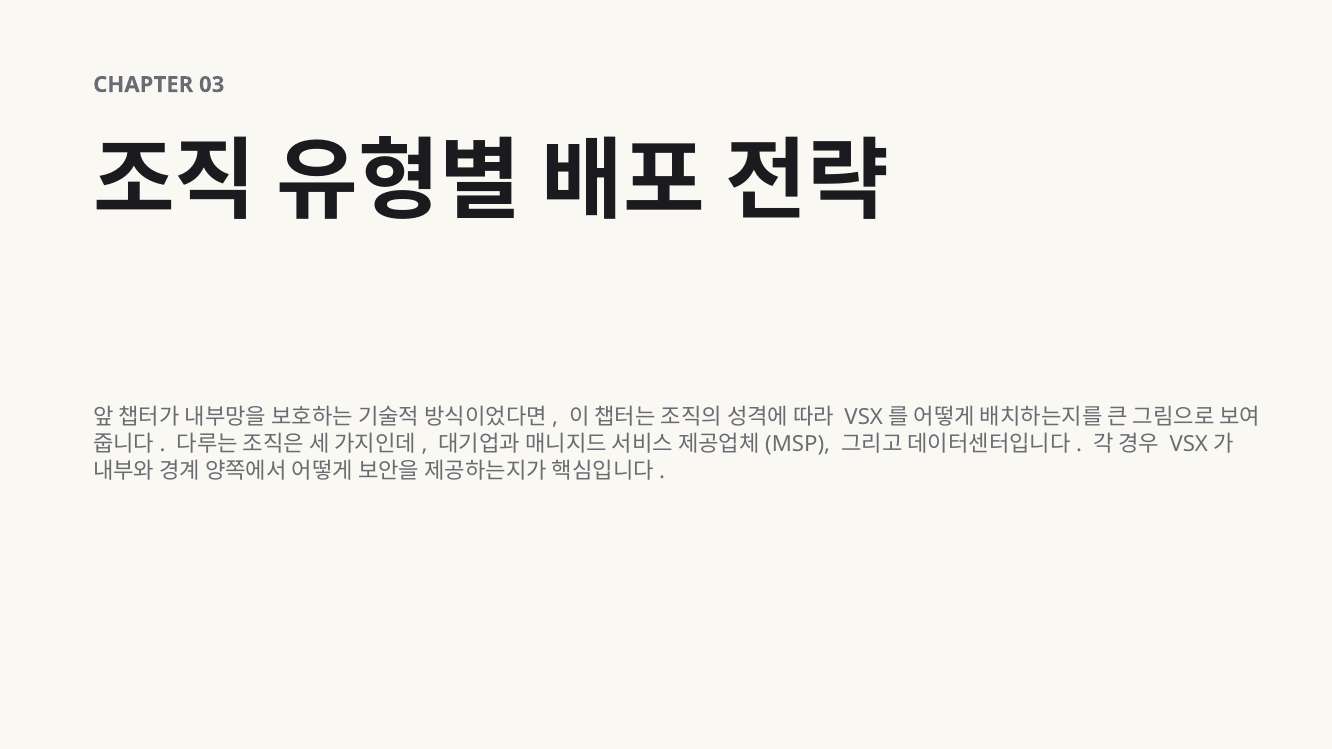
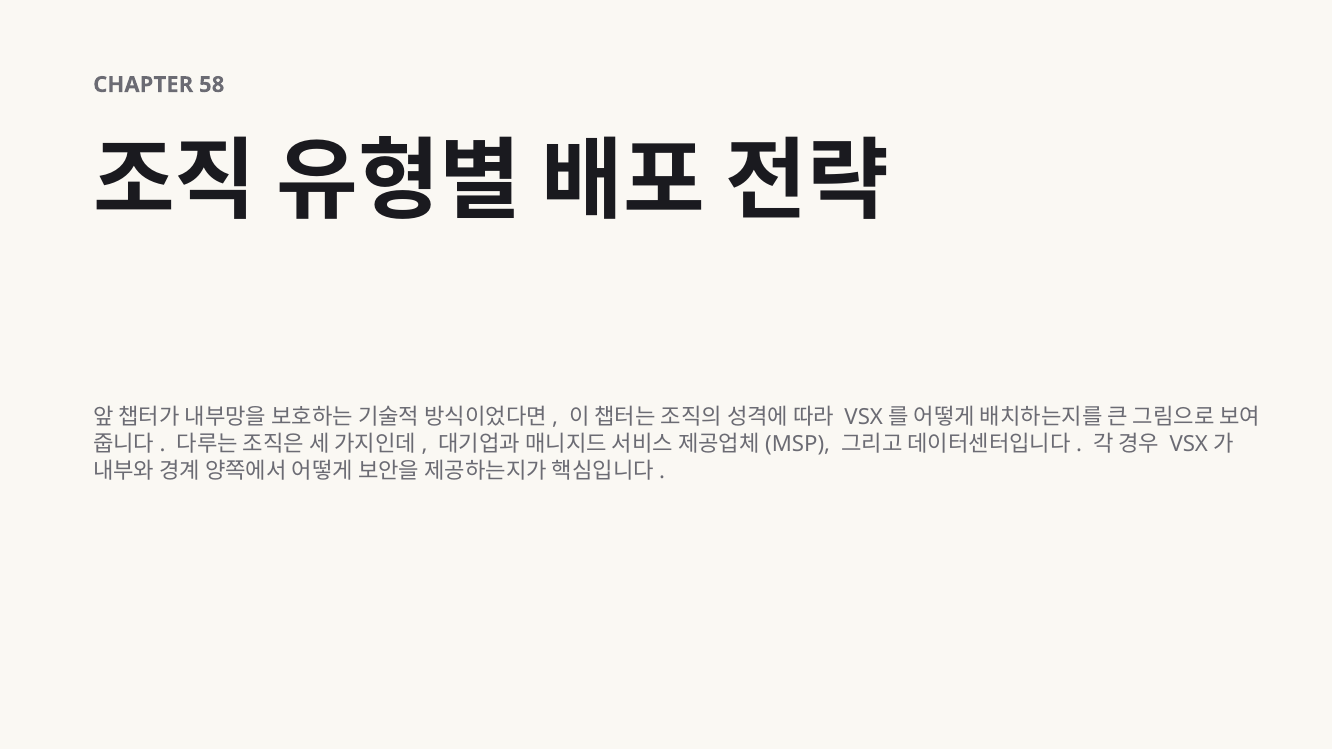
03: 03 -> 58 (212, 85)
